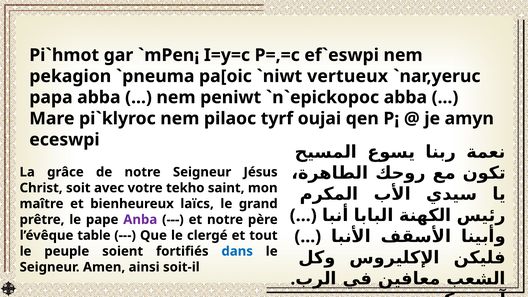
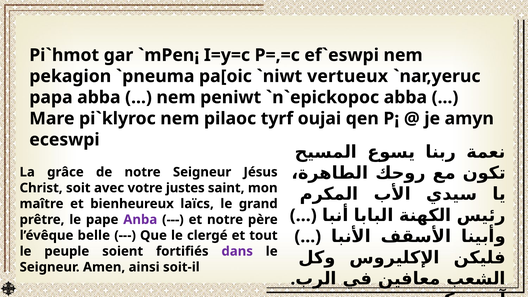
tekho: tekho -> justes (185, 188)
table: table -> belle (94, 235)
dans colour: blue -> purple (237, 251)
